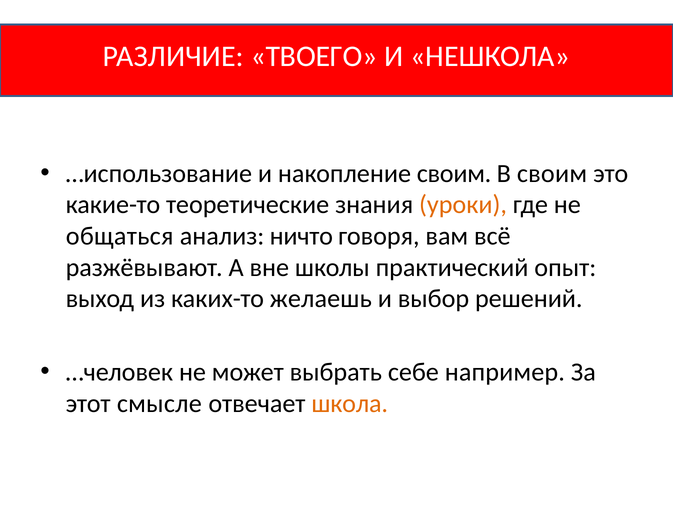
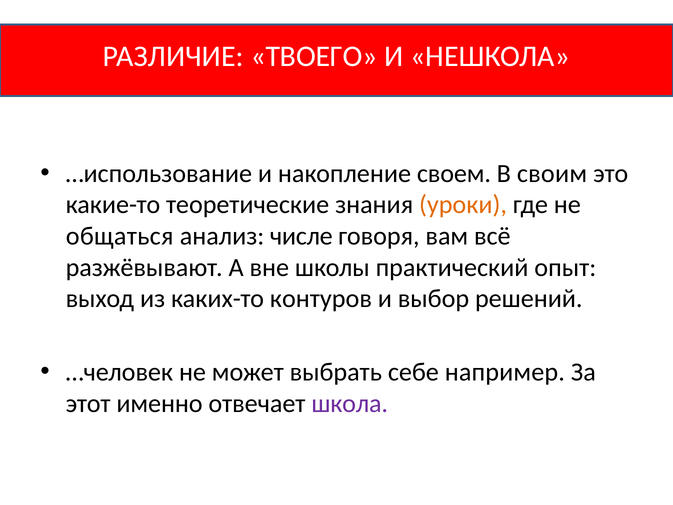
накопление своим: своим -> своем (454, 173)
ничто: ничто -> числе (301, 236)
желаешь: желаешь -> контуров (321, 299)
смысле: смысле -> именно (160, 403)
школа colour: orange -> purple (350, 403)
